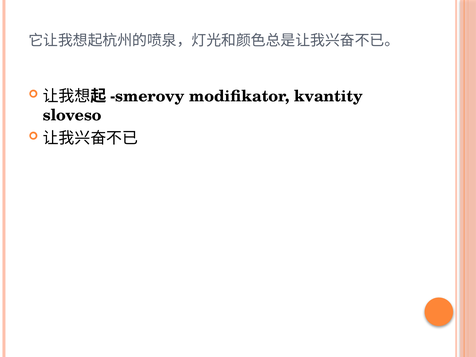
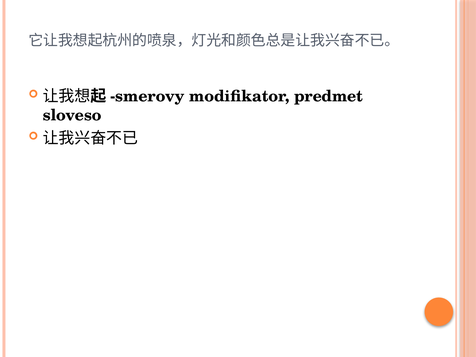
kvantity: kvantity -> predmet (329, 96)
